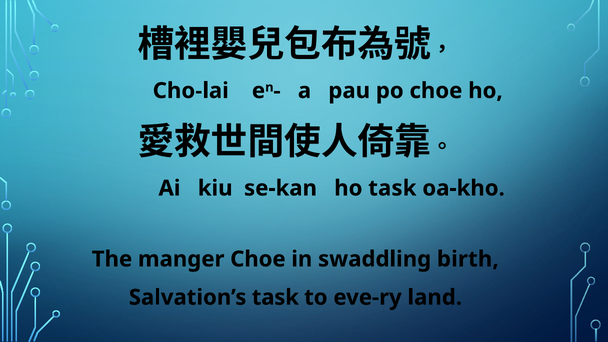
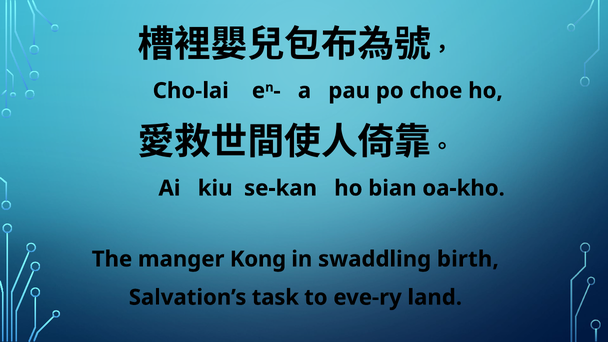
ho task: task -> bian (392, 188)
manger Choe: Choe -> Kong (258, 259)
